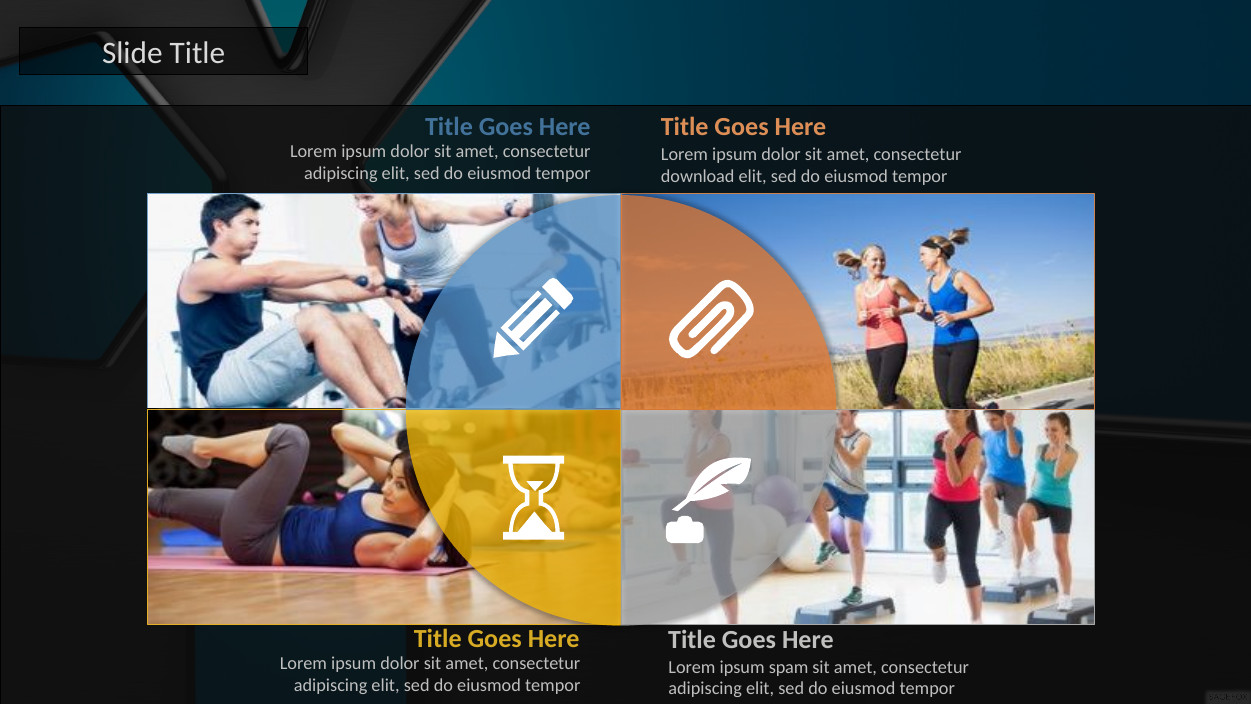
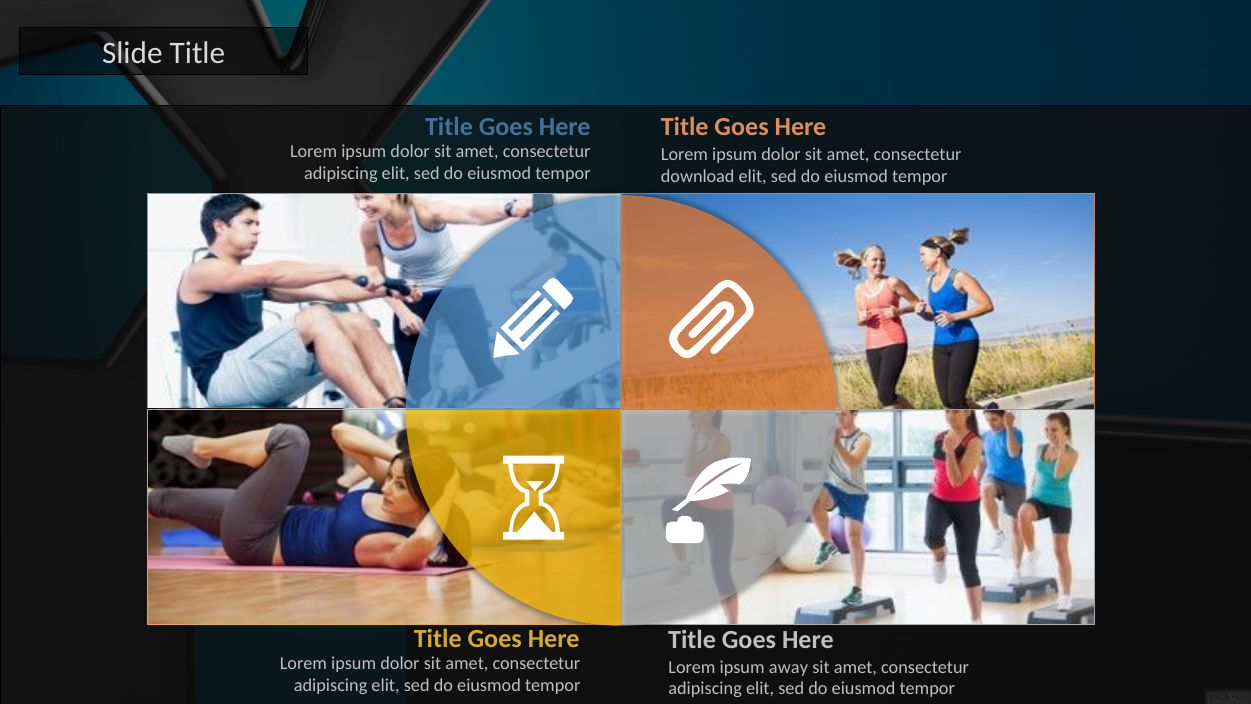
spam: spam -> away (788, 667)
